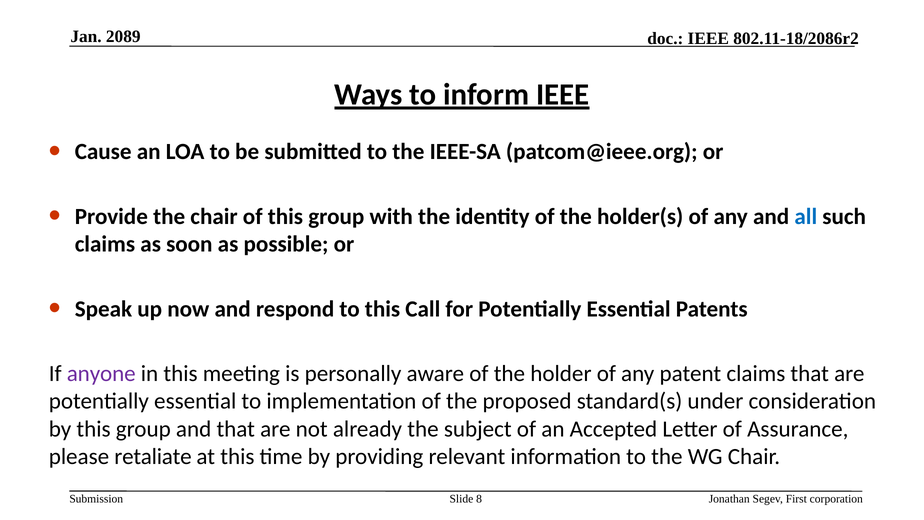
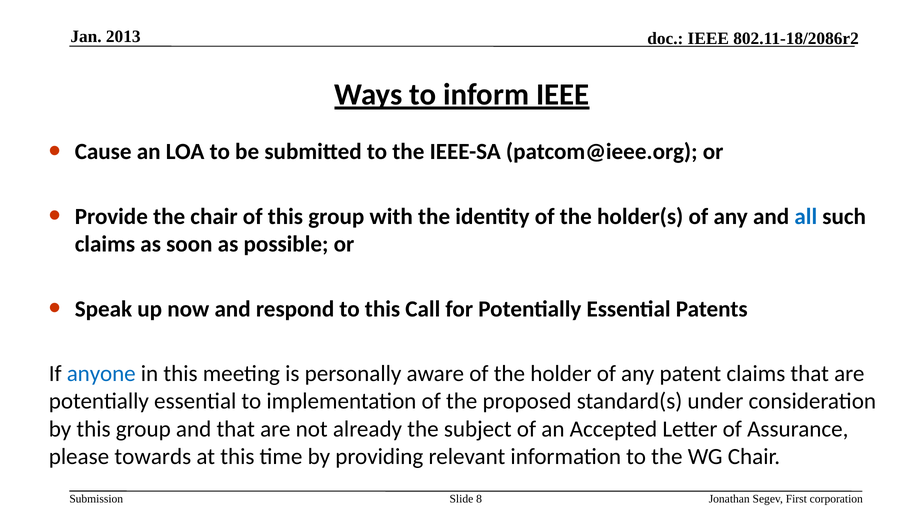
2089: 2089 -> 2013 (123, 37)
anyone colour: purple -> blue (101, 373)
retaliate: retaliate -> towards (153, 457)
